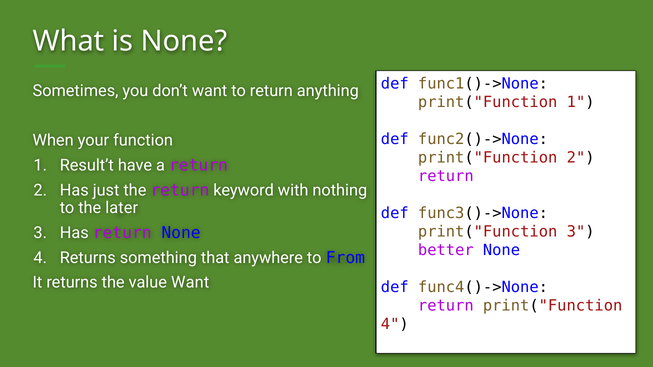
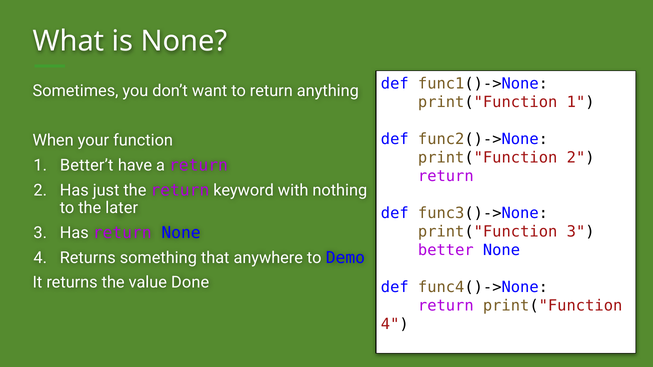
Result’t: Result’t -> Better’t (87, 166)
From: From -> Demo (345, 258)
value Want: Want -> Done (190, 283)
